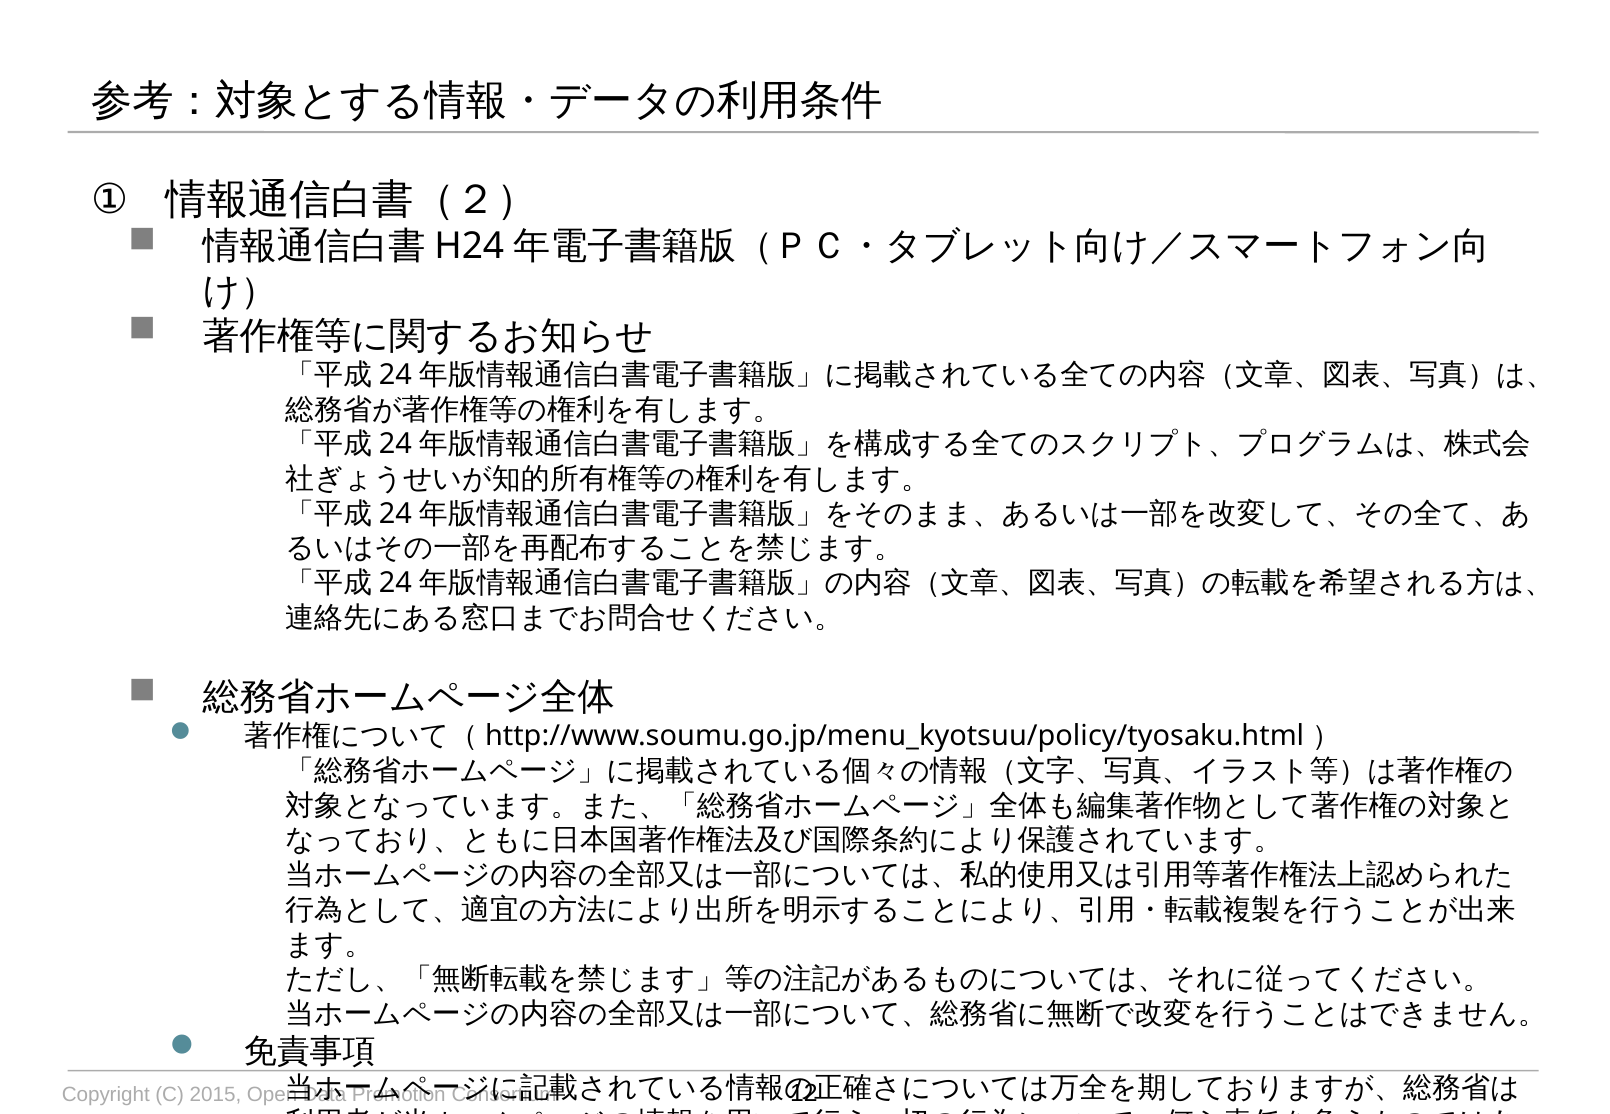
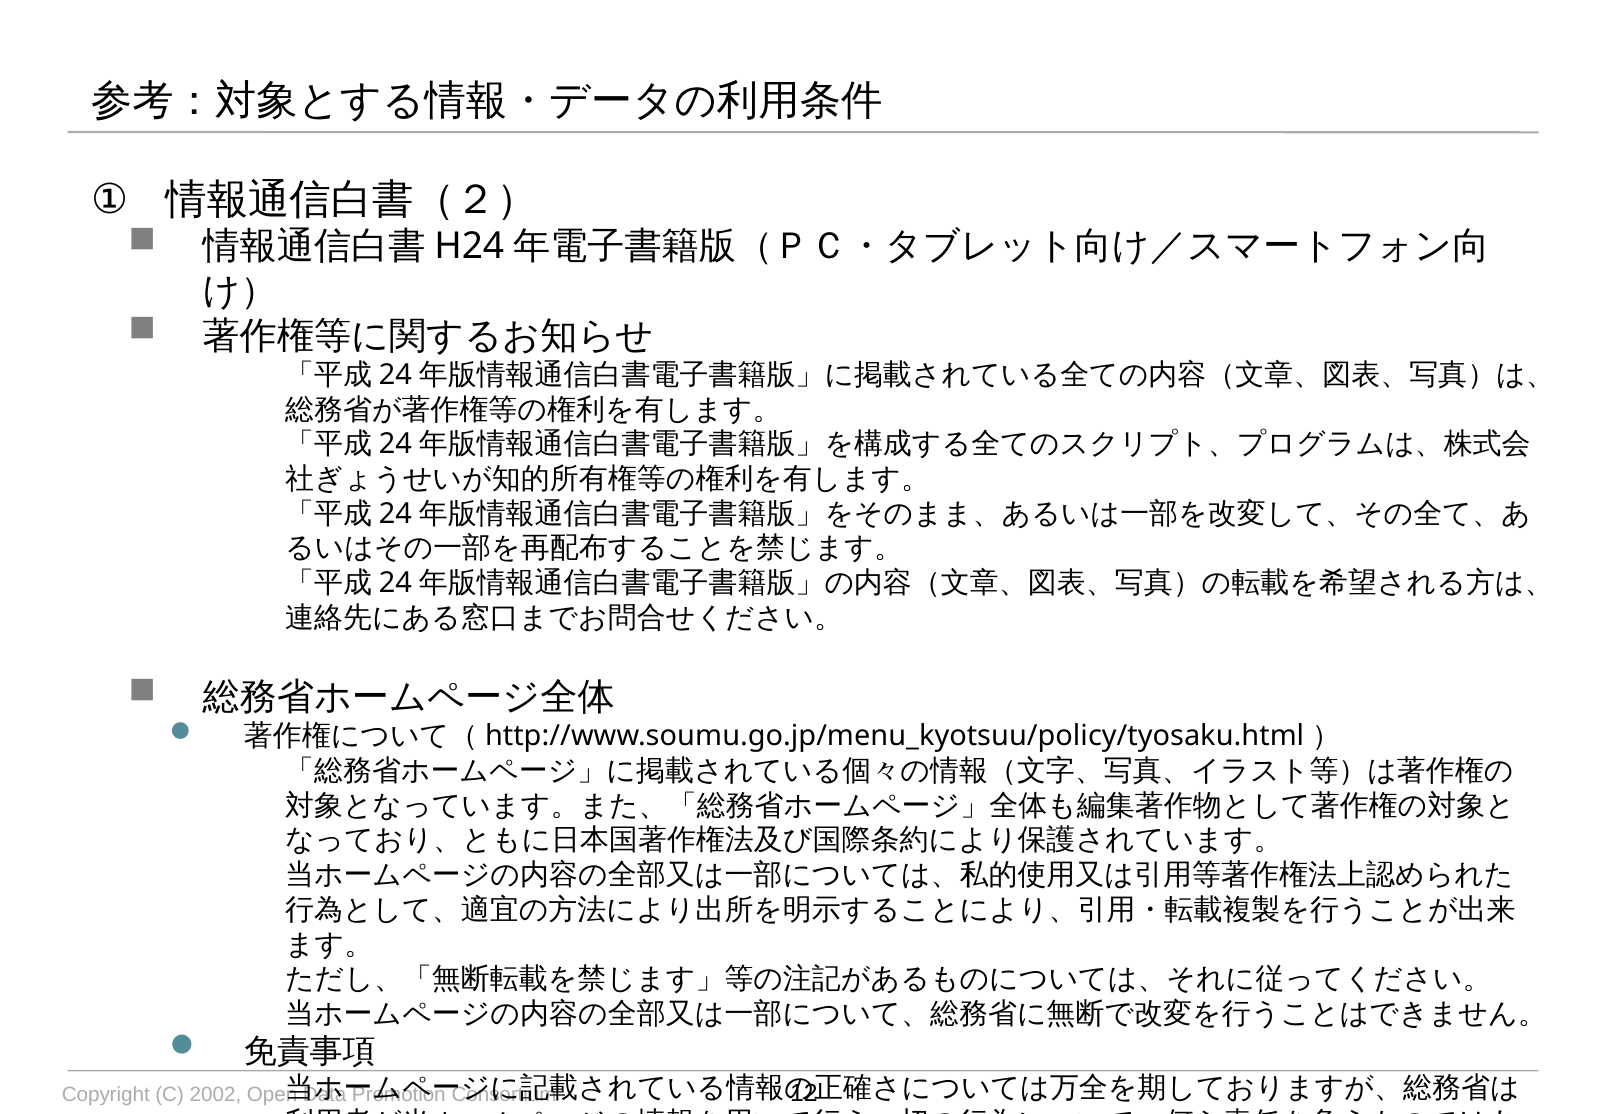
2015: 2015 -> 2002 (215, 1095)
